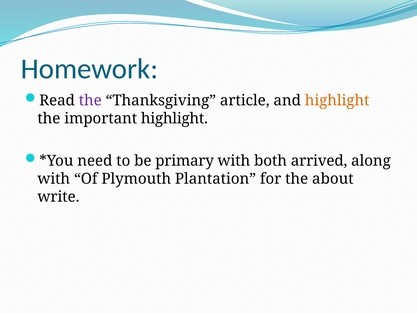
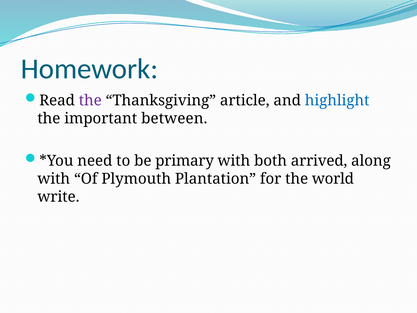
highlight colour: orange -> blue (337, 100)
important highlight: highlight -> between (174, 118)
about: about -> world (333, 179)
